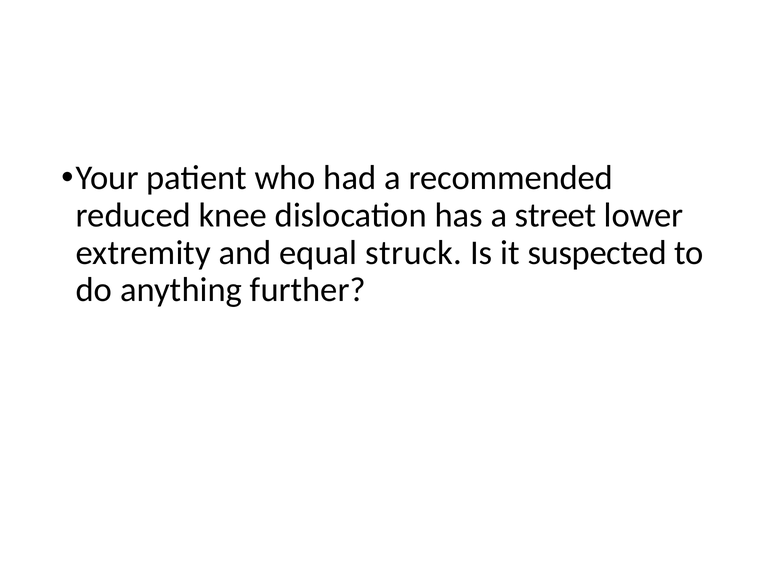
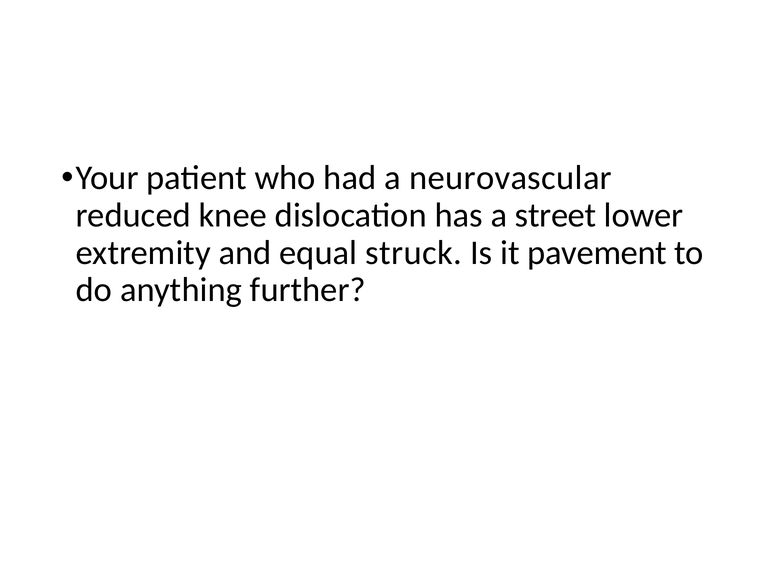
recommended: recommended -> neurovascular (511, 178)
suspected: suspected -> pavement (597, 252)
